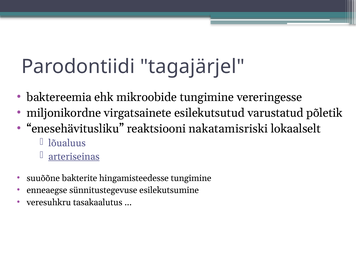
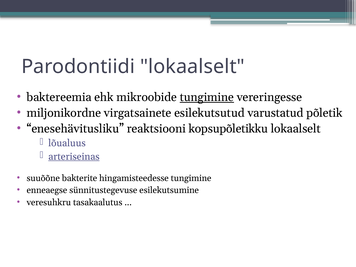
Parodontiidi tagajärjel: tagajärjel -> lokaalselt (192, 67)
tungimine underline: none -> present (207, 97)
nakatamisriski: nakatamisriski -> kopsupõletikku (228, 129)
